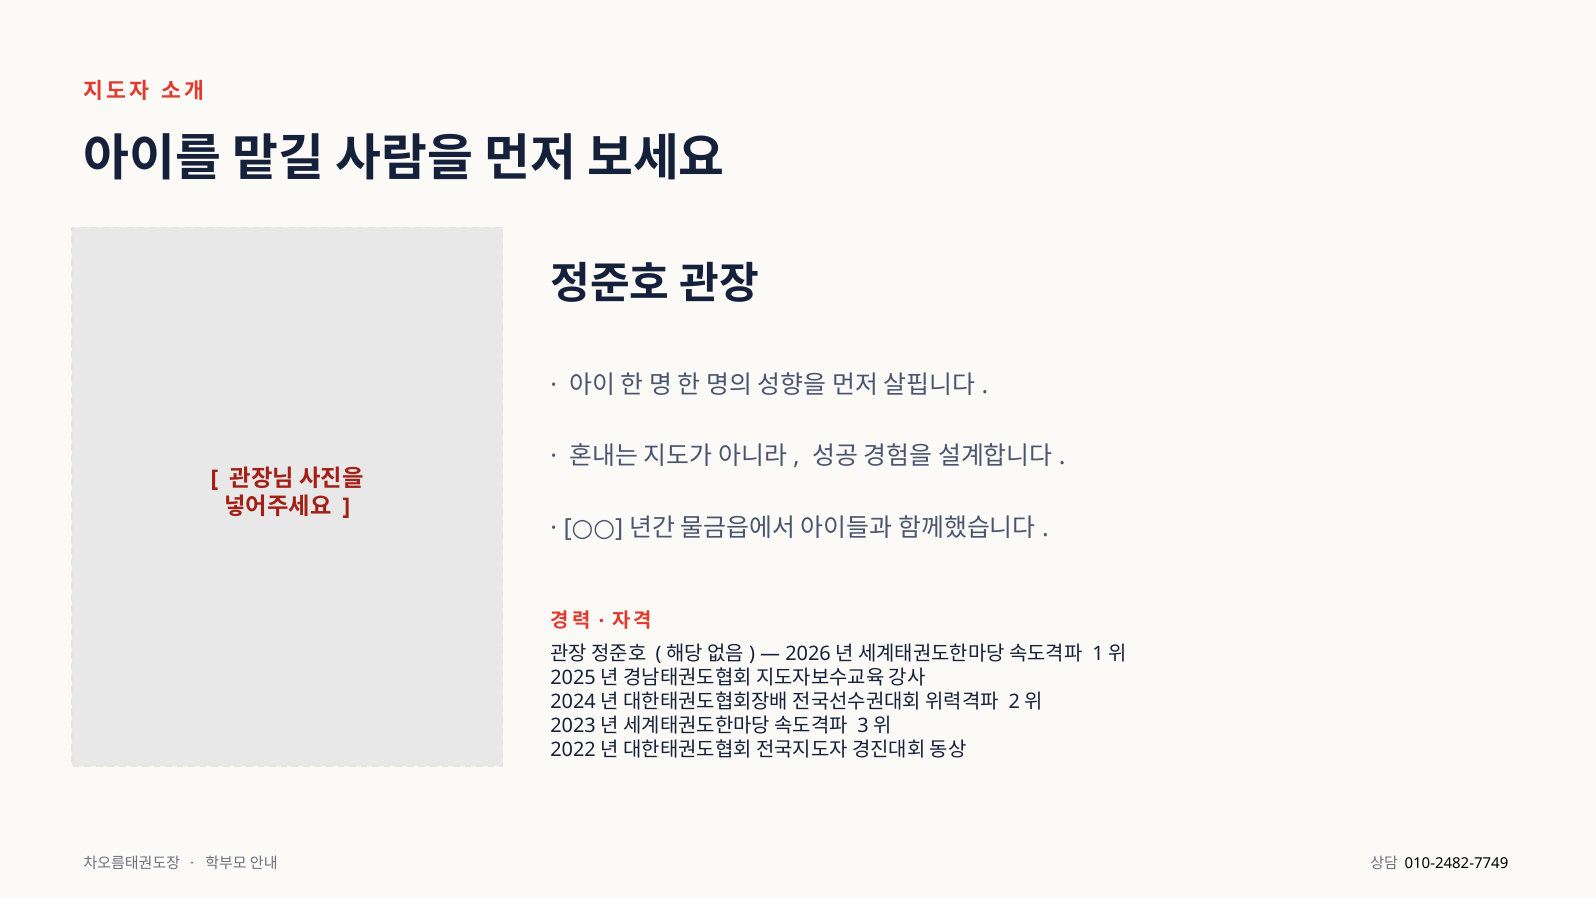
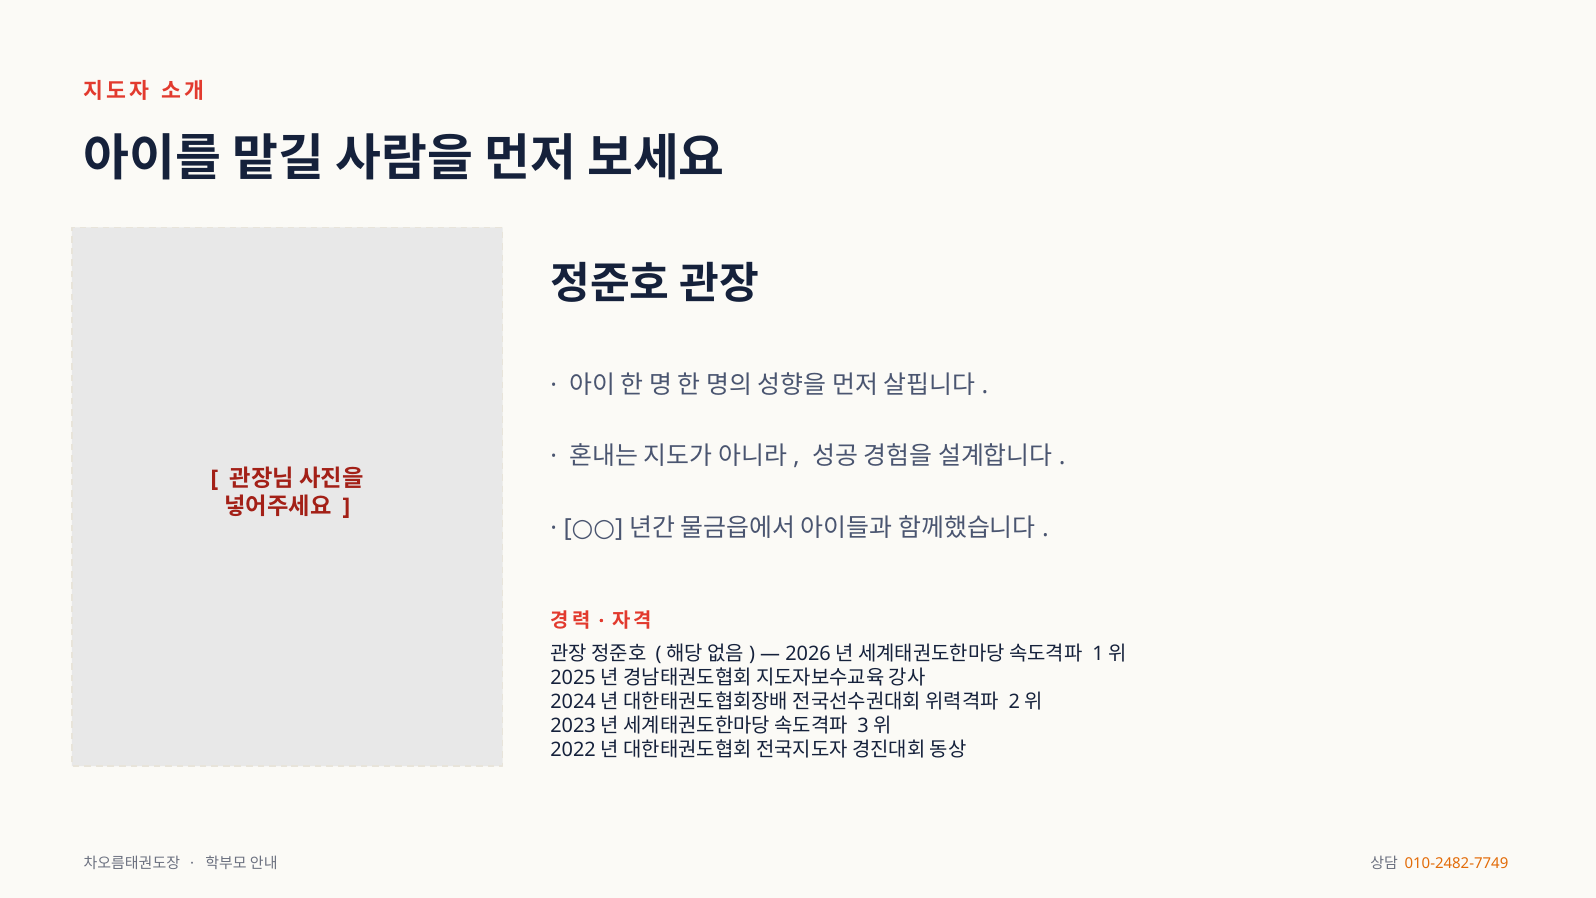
010-2482-7749 colour: black -> orange (1456, 863)
